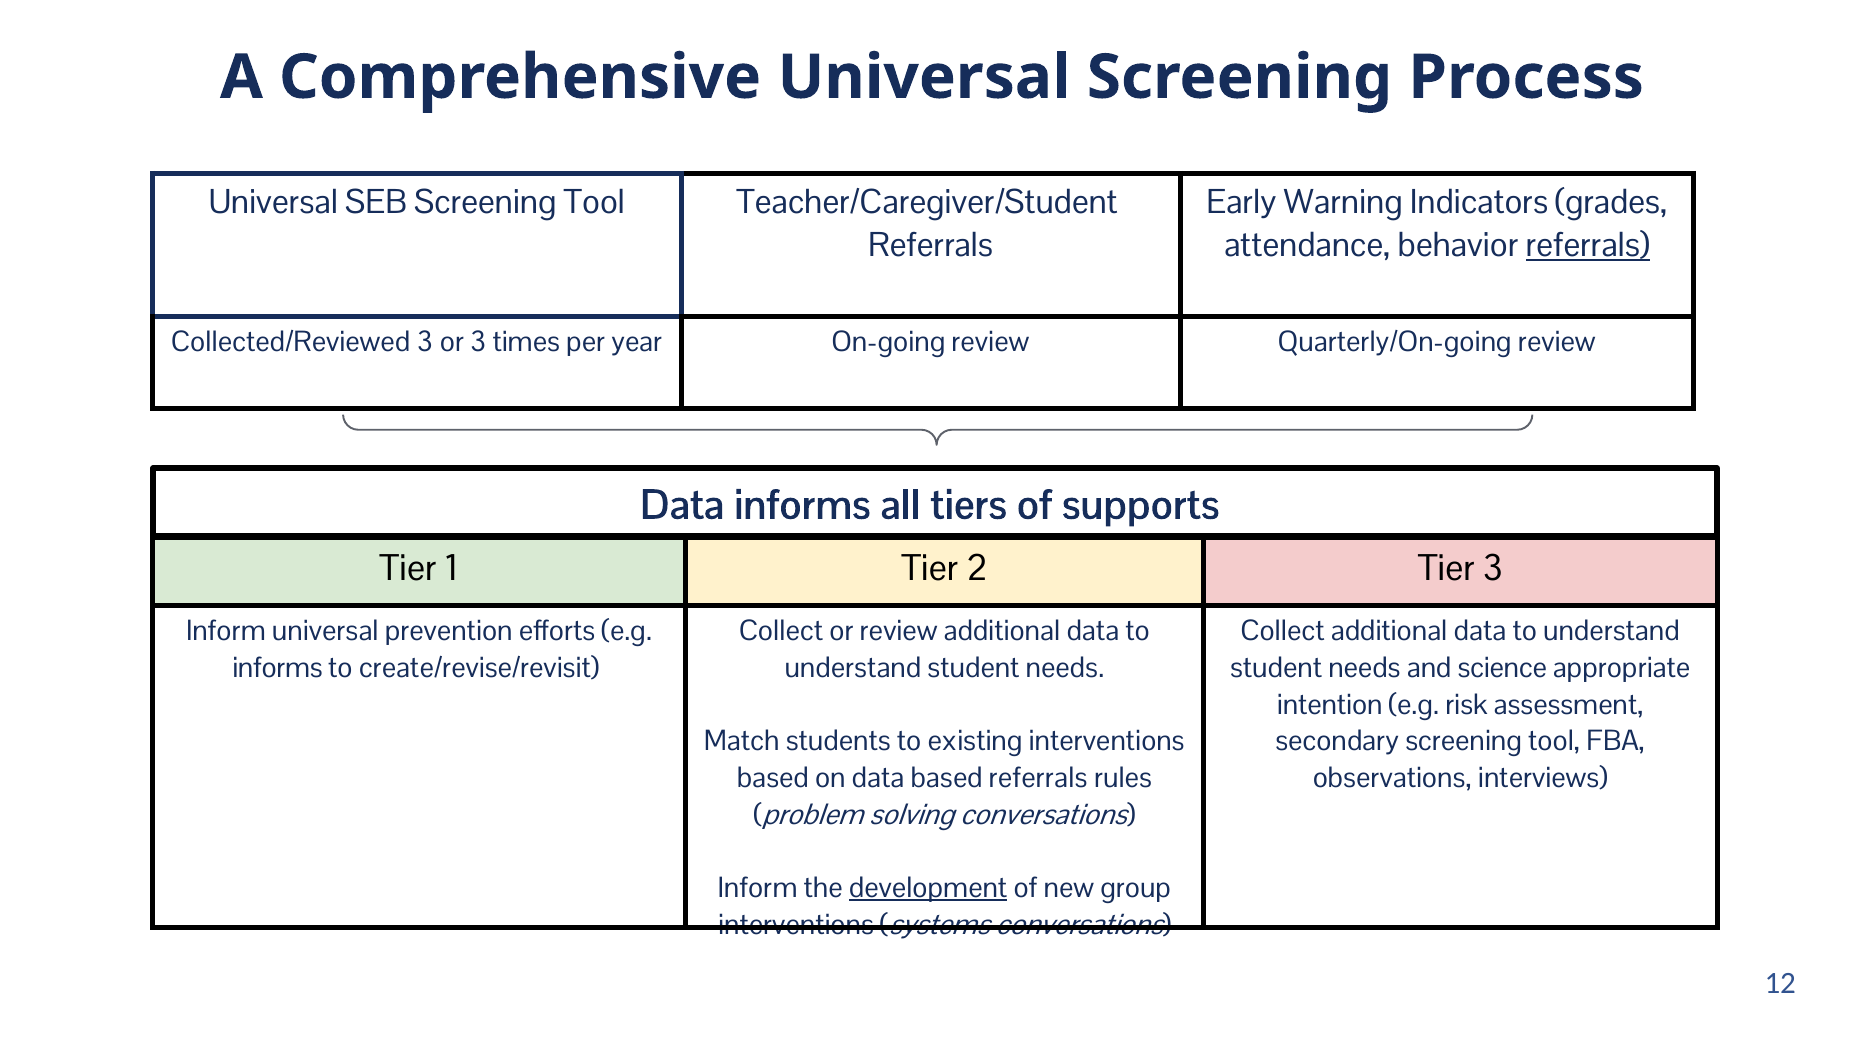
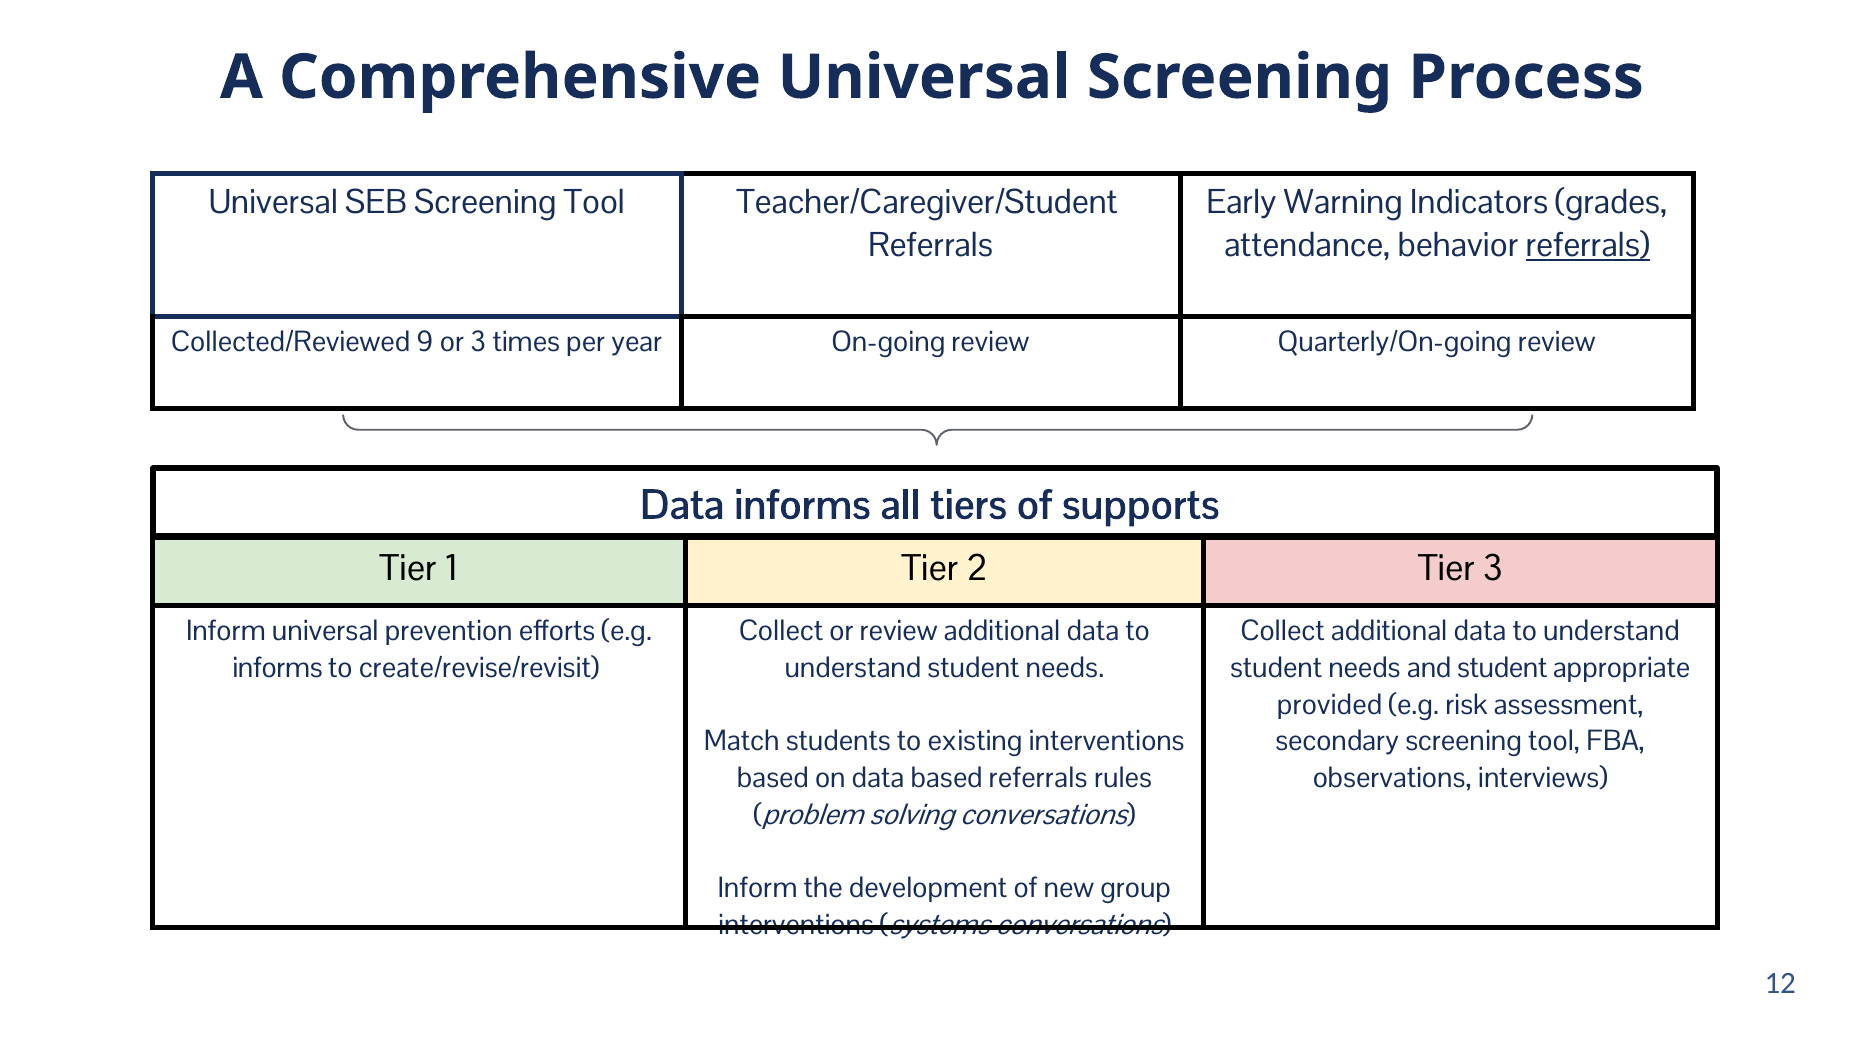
Collected/Reviewed 3: 3 -> 9 (425, 343)
and science: science -> student (1502, 668)
intention: intention -> provided (1330, 705)
development underline: present -> none (928, 889)
